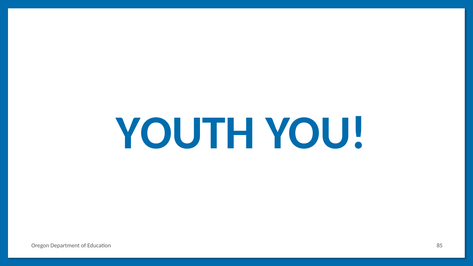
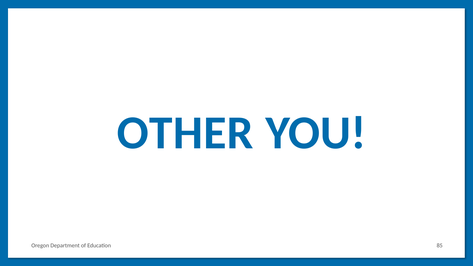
YOUTH: YOUTH -> OTHER (185, 133)
